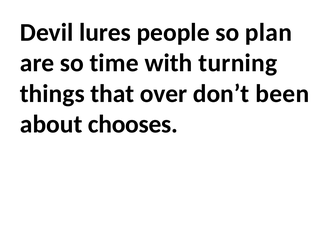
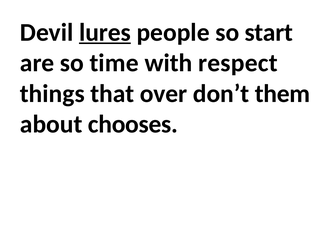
lures underline: none -> present (105, 32)
plan: plan -> start (269, 32)
turning: turning -> respect (238, 63)
been: been -> them (283, 94)
